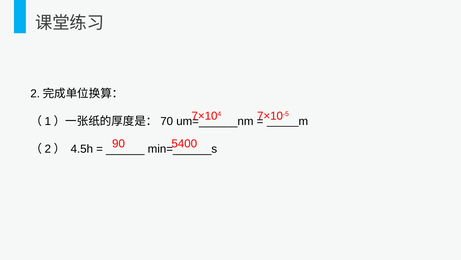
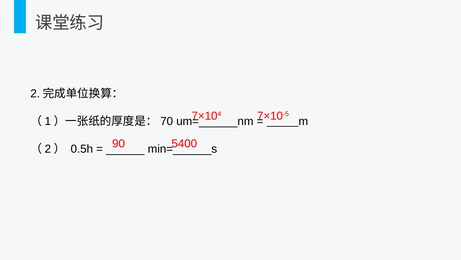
4.5h: 4.5h -> 0.5h (82, 149)
